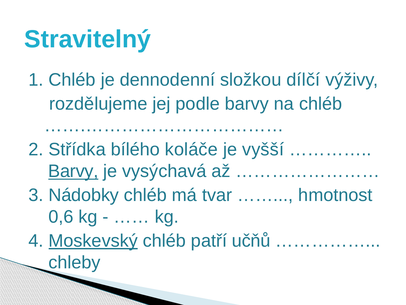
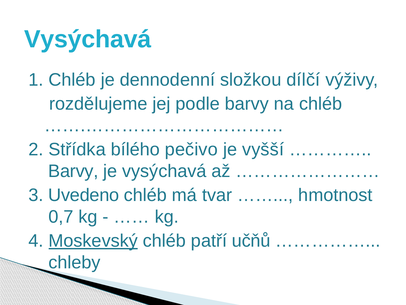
Stravitelný: Stravitelný -> Vysýchavá (88, 39)
koláče: koláče -> pečivo (191, 149)
Barvy underline: present -> none (73, 171)
Nádobky: Nádobky -> Uvedeno (84, 195)
0,6: 0,6 -> 0,7 (61, 217)
